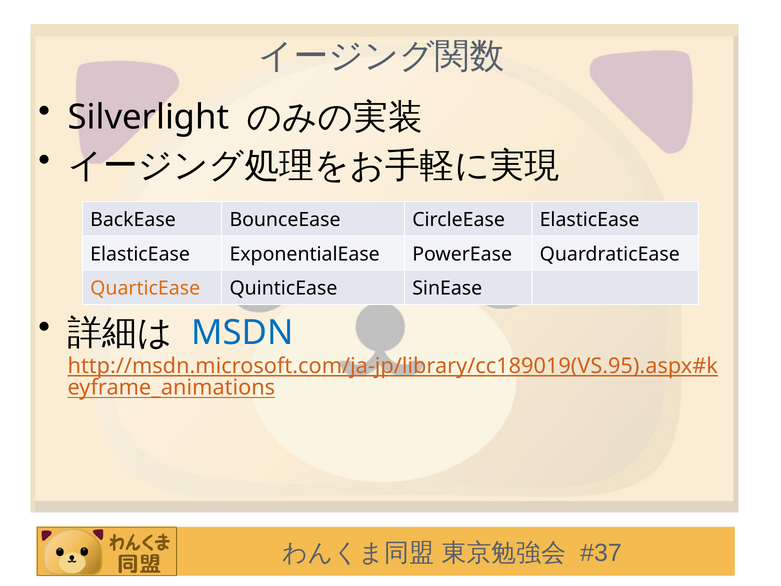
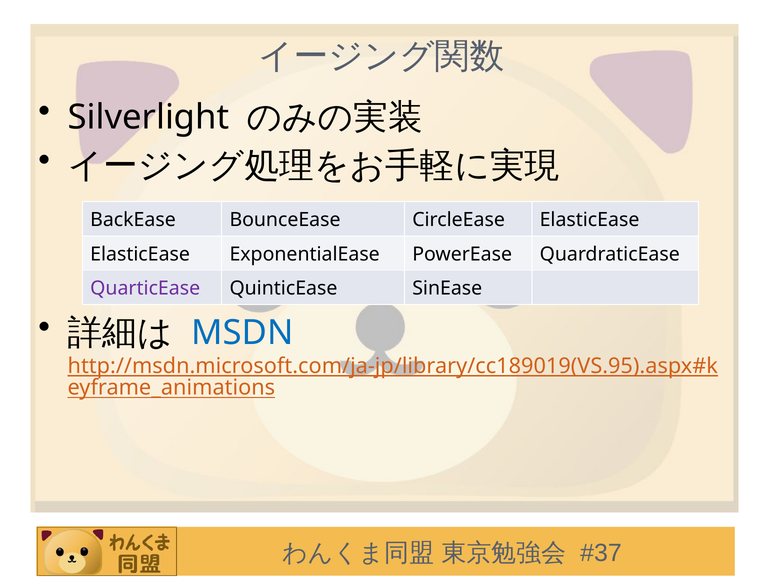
QuarticEase colour: orange -> purple (145, 288)
